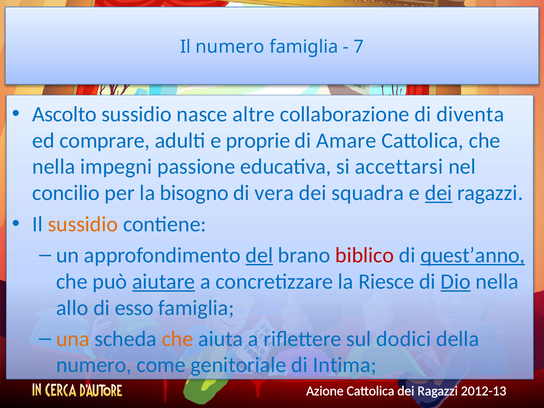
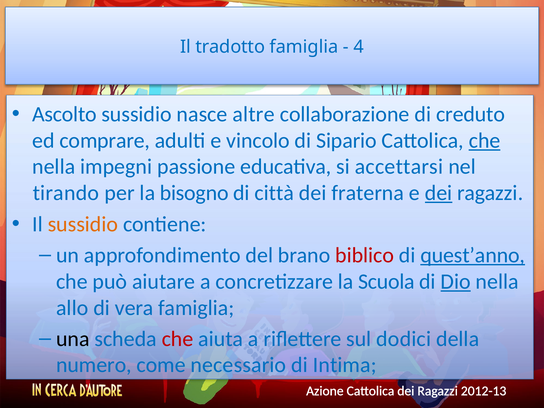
Il numero: numero -> tradotto (230, 47)
7: 7 -> 4 (359, 47)
diventa: diventa -> creduto (471, 114)
proprie: proprie -> vincolo (258, 140)
Amare: Amare -> Sipario (346, 140)
che underline: none -> present (485, 140)
concilio: concilio -> tirando (66, 193)
vera: vera -> città (274, 193)
squadra: squadra -> fraterna (368, 193)
del underline: present -> none (259, 255)
aiutare underline: present -> none (164, 281)
Riesce: Riesce -> Scuola (386, 281)
esso: esso -> vera (134, 308)
una colour: orange -> black (73, 339)
che colour: orange -> red (178, 339)
genitoriale: genitoriale -> necessario (238, 365)
